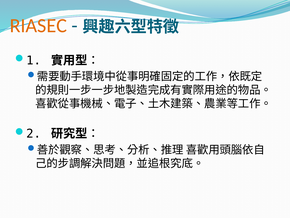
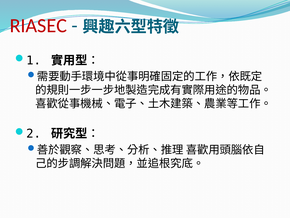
RIASEC colour: orange -> red (38, 26)
